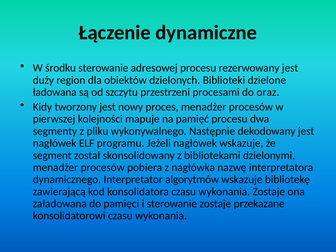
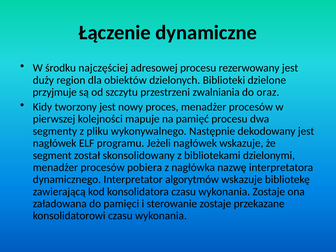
środku sterowanie: sterowanie -> najczęściej (103, 68)
ładowana: ładowana -> przyjmuje (55, 92)
procesami: procesami -> zwalniania (216, 92)
